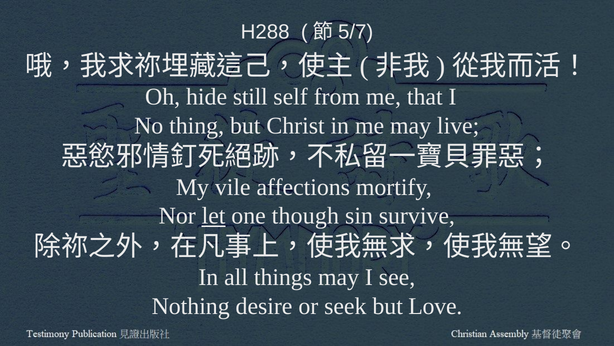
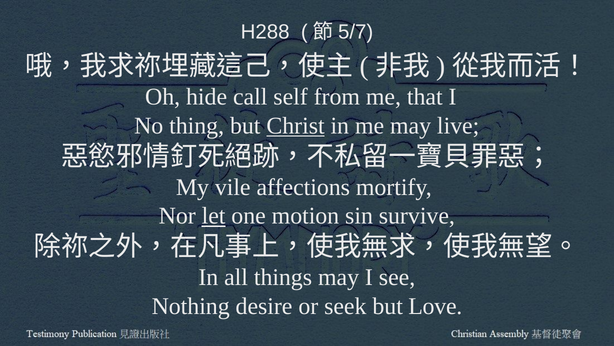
still: still -> call (250, 97)
Christ underline: none -> present (296, 125)
though: though -> motion (305, 216)
